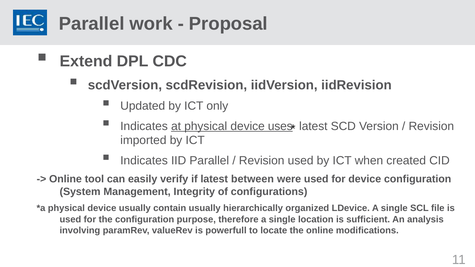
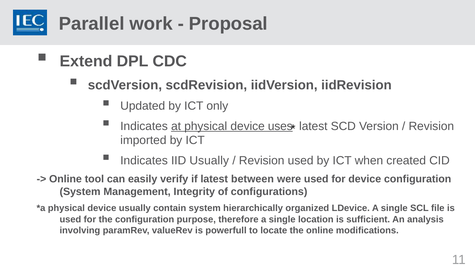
IID Parallel: Parallel -> Usually (209, 161)
contain usually: usually -> system (205, 208)
